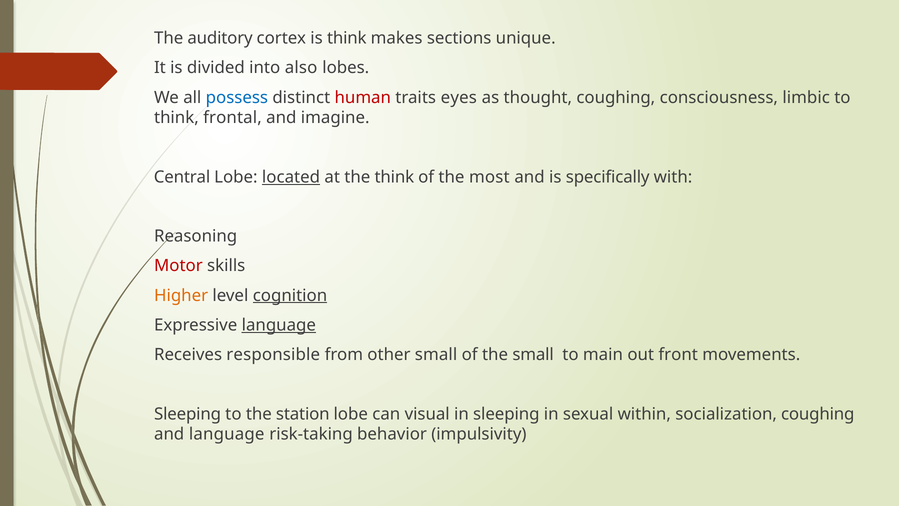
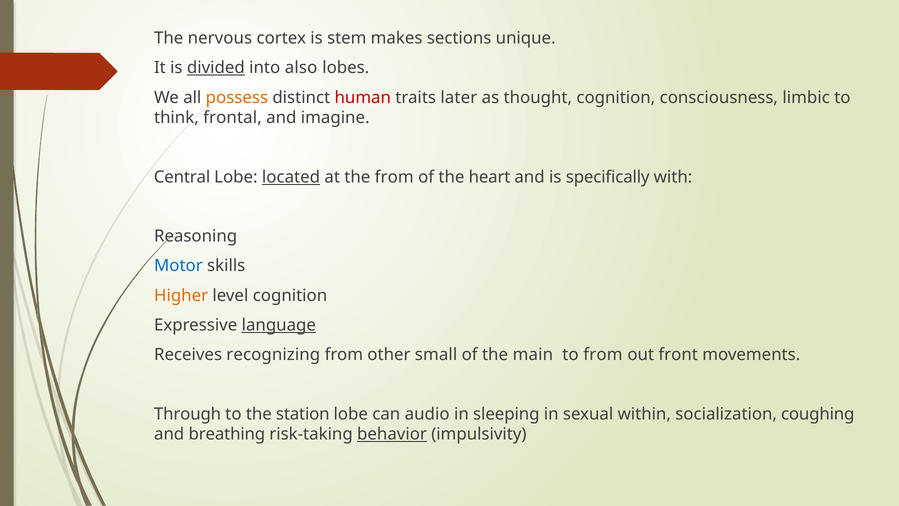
auditory: auditory -> nervous (220, 38)
is think: think -> stem (347, 38)
divided underline: none -> present (216, 68)
possess colour: blue -> orange (237, 97)
eyes: eyes -> later (459, 97)
thought coughing: coughing -> cognition (616, 97)
the think: think -> from (394, 177)
most: most -> heart (490, 177)
Motor colour: red -> blue (178, 266)
cognition underline: present -> none (290, 295)
responsible: responsible -> recognizing (273, 354)
the small: small -> main (533, 354)
to main: main -> from (603, 354)
Sleeping: Sleeping -> Through (188, 414)
visual: visual -> audio (427, 414)
and language: language -> breathing (227, 434)
behavior underline: none -> present (392, 434)
